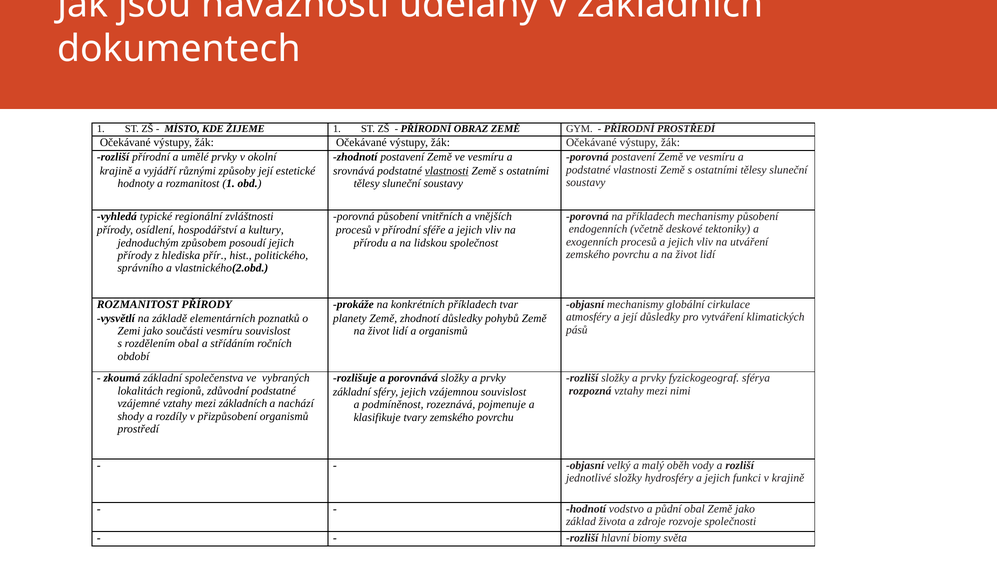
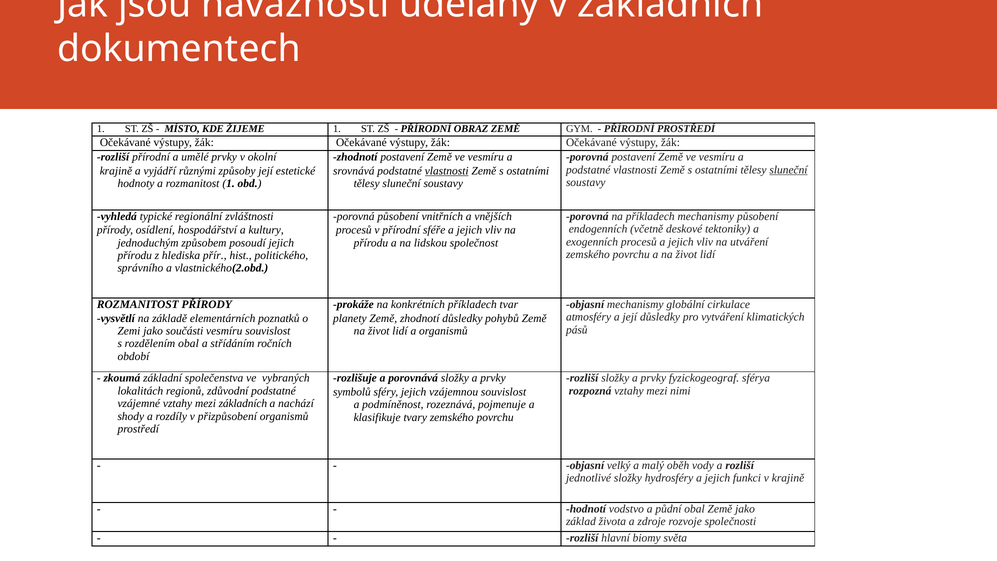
sluneční underline: none -> present (788, 170)
přírody: přírody -> přírodu (135, 255)
základní: základní -> symbolů (352, 392)
